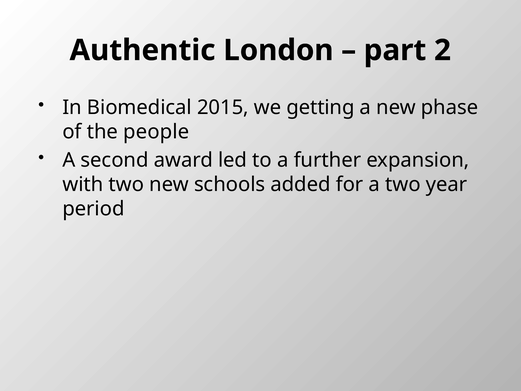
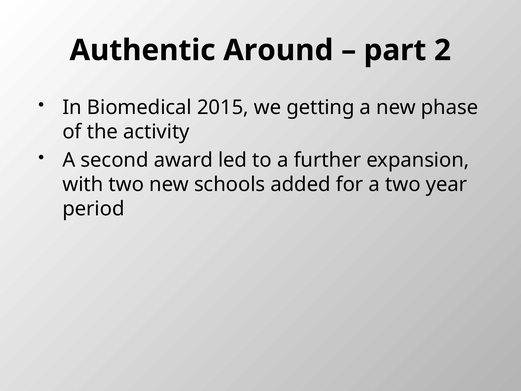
London: London -> Around (278, 50)
people: people -> activity (156, 132)
